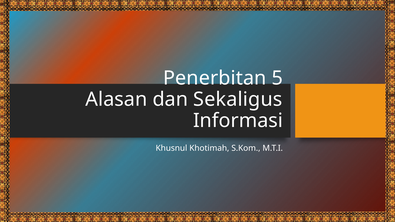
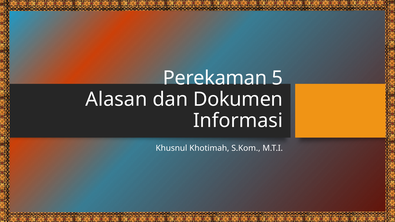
Penerbitan: Penerbitan -> Perekaman (215, 78)
Sekaligus: Sekaligus -> Dokumen (238, 99)
